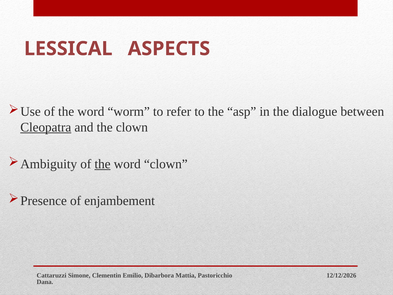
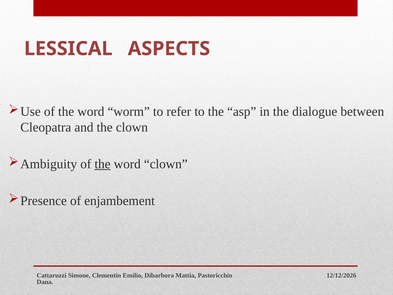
Cleopatra underline: present -> none (46, 127)
